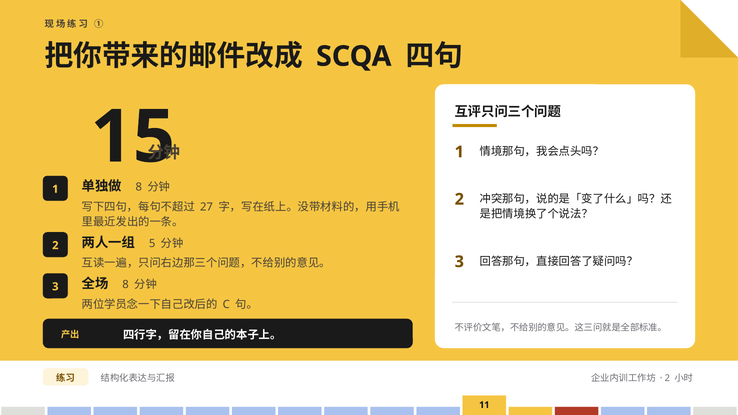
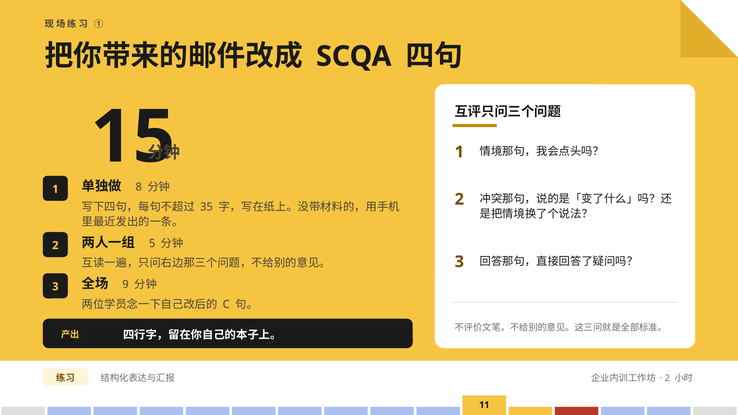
27: 27 -> 35 (207, 207)
8: 8 -> 9 (126, 285)
